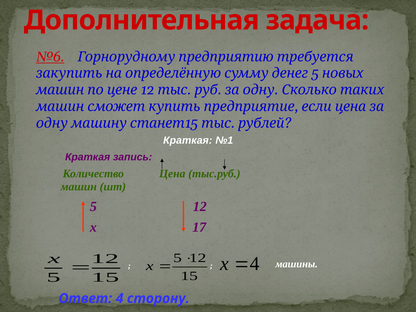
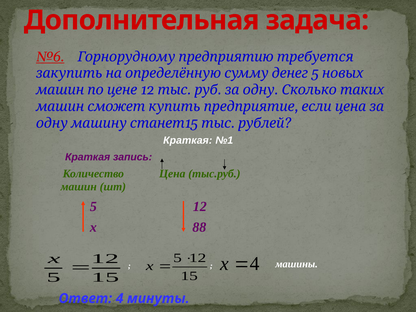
17: 17 -> 88 (199, 227)
сторону: сторону -> минуты (158, 298)
